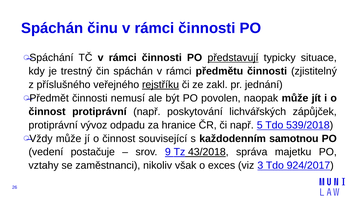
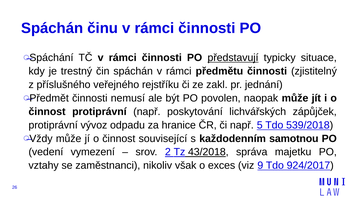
rejstříku underline: present -> none (161, 84)
postačuje: postačuje -> vymezení (93, 152)
9: 9 -> 2 (168, 152)
3: 3 -> 9 (260, 165)
